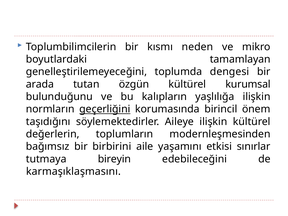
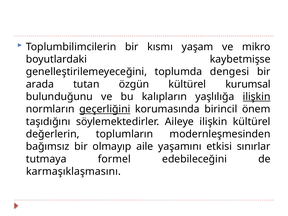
neden: neden -> yaşam (198, 47)
tamamlayan: tamamlayan -> kaybetmişse (240, 59)
ilişkin underline: none -> present (257, 97)
birbirini: birbirini -> olmayıp (112, 147)
bireyin: bireyin -> formel (114, 159)
